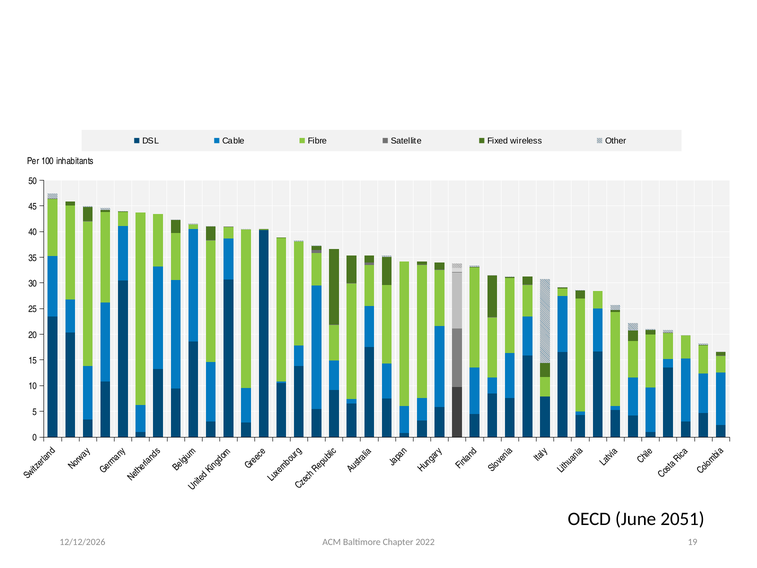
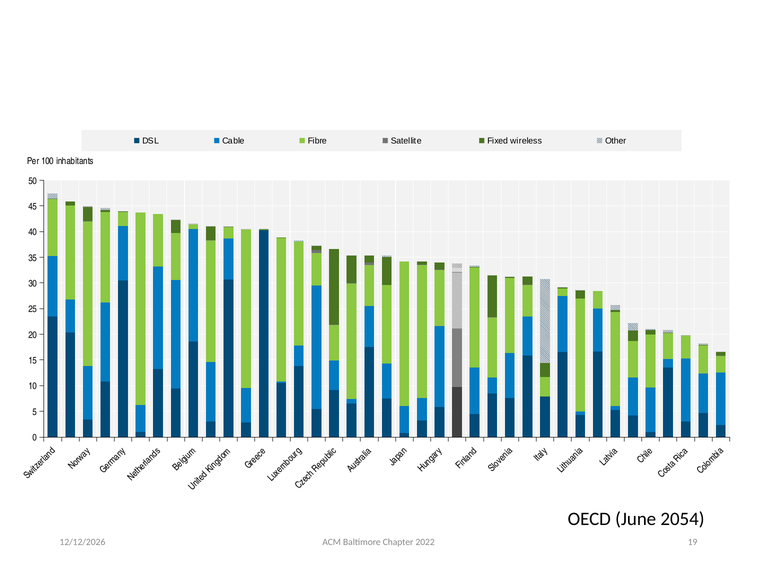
2051: 2051 -> 2054 (682, 519)
